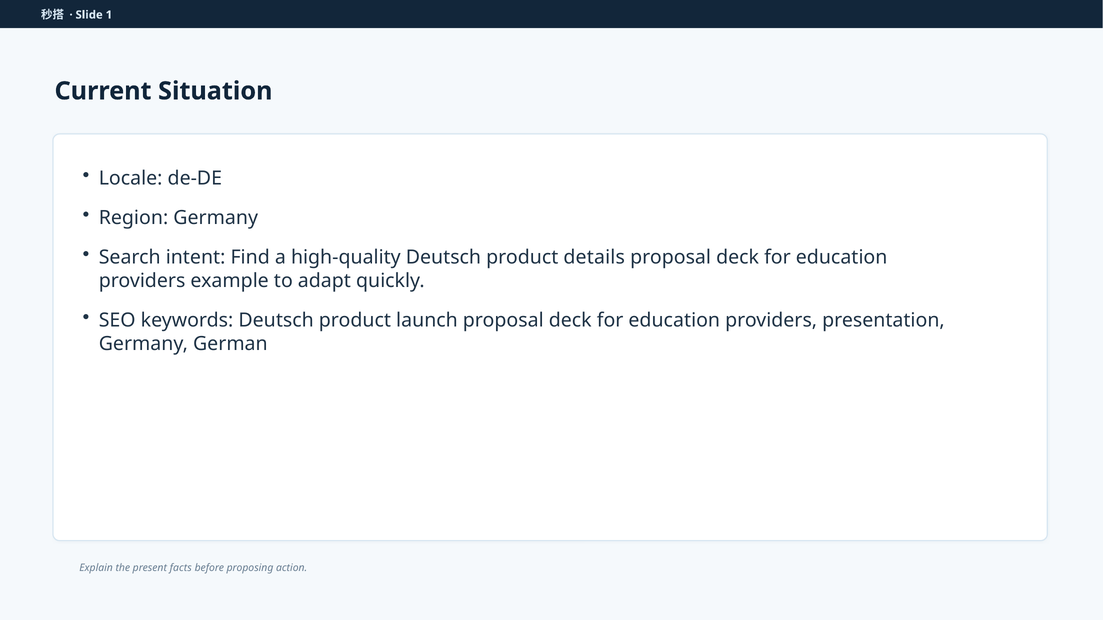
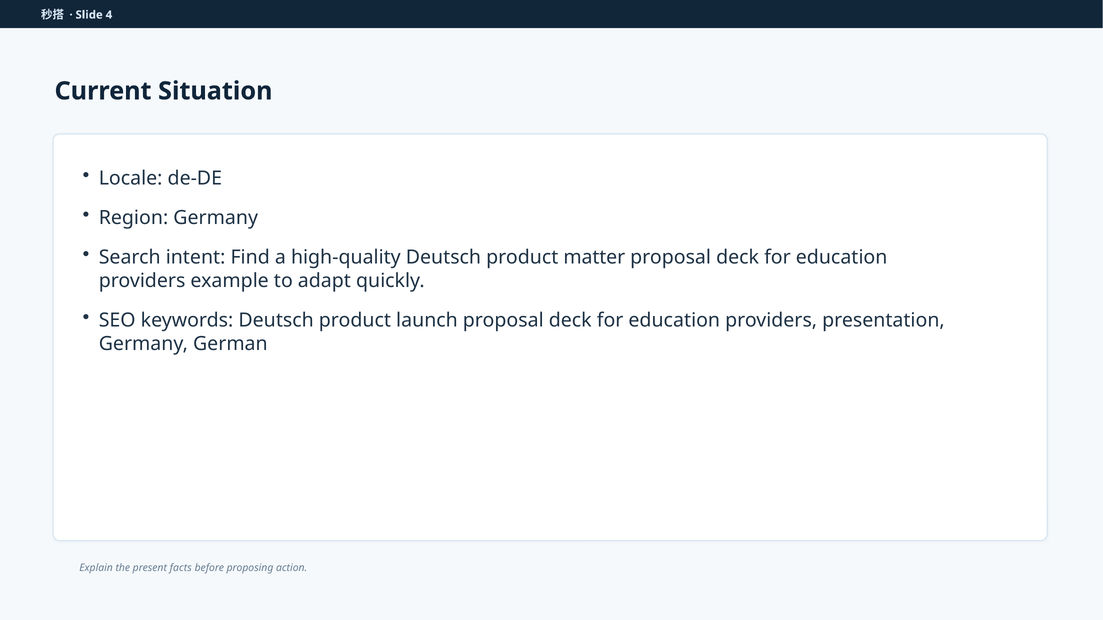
1: 1 -> 4 (109, 15)
details: details -> matter (594, 258)
